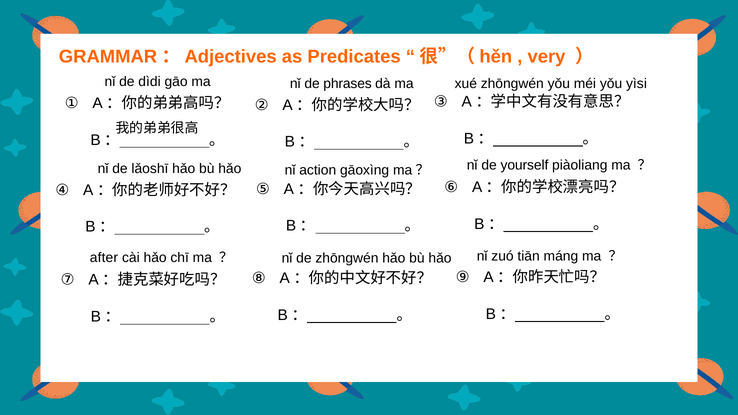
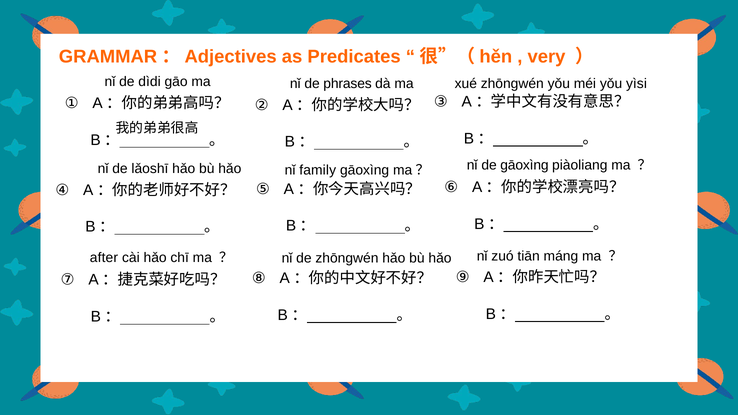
action: action -> family (318, 170)
de yourself: yourself -> gāoxìng (524, 165)
